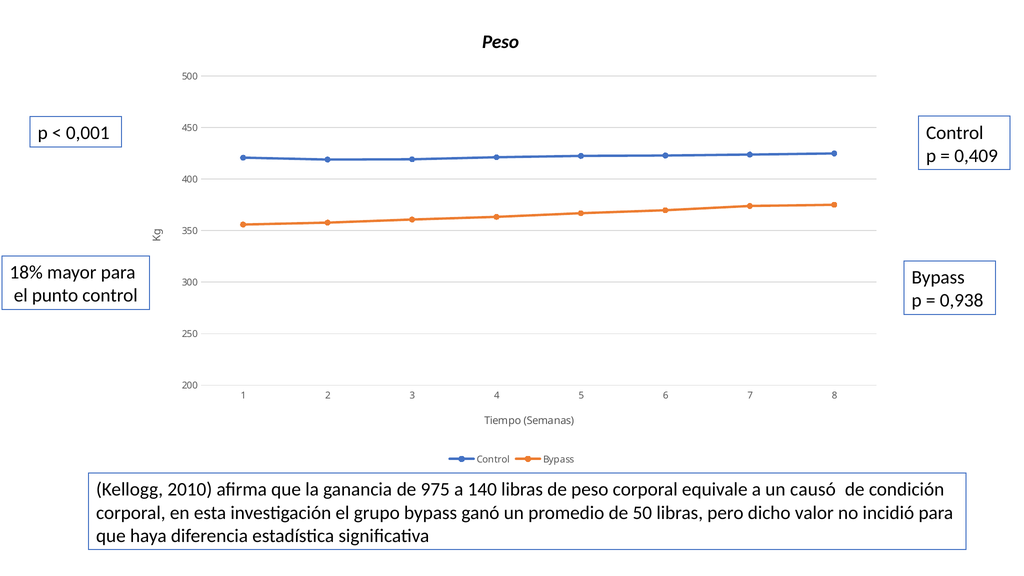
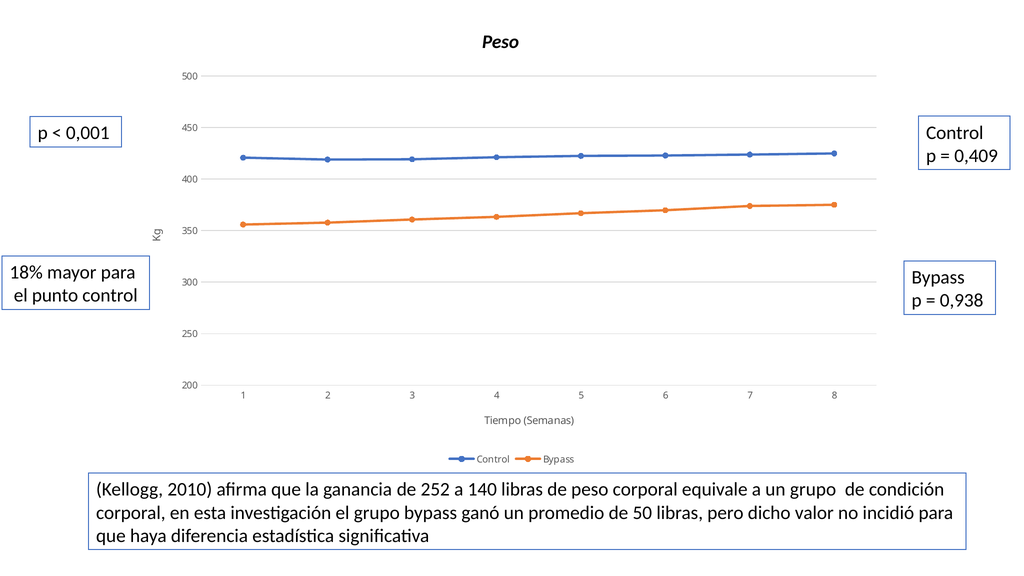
975: 975 -> 252 (435, 490)
un causó: causó -> grupo (813, 490)
